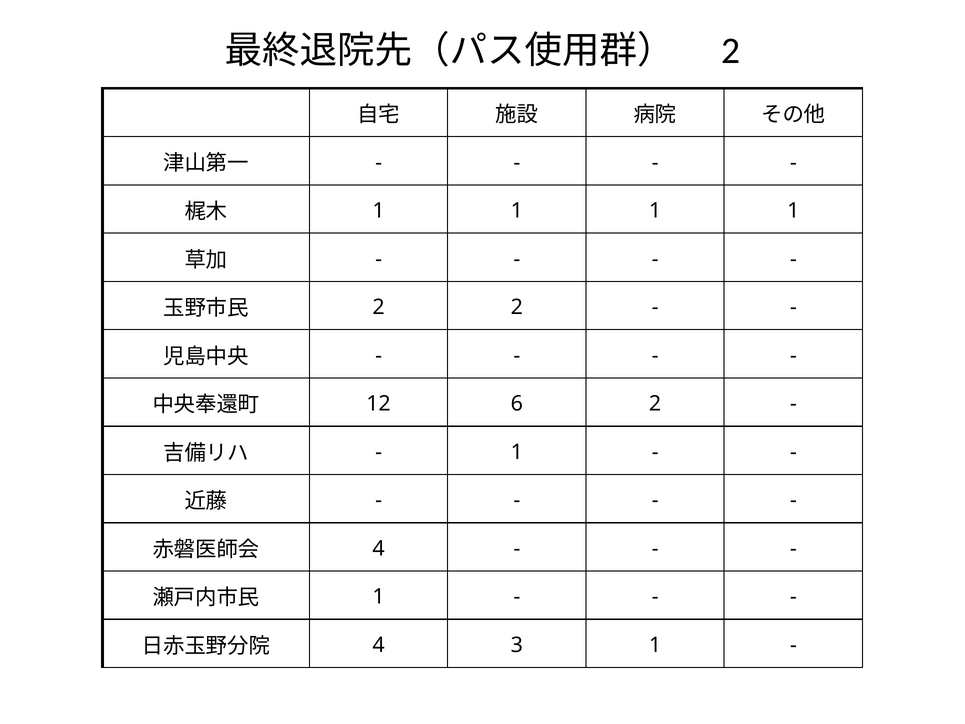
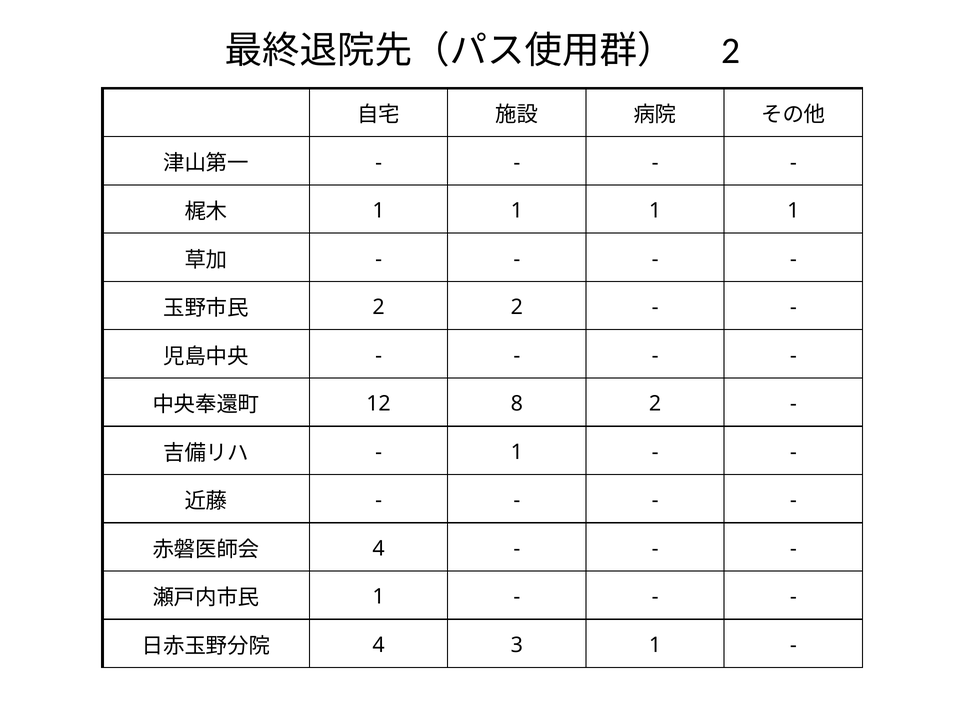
6: 6 -> 8 (517, 404)
